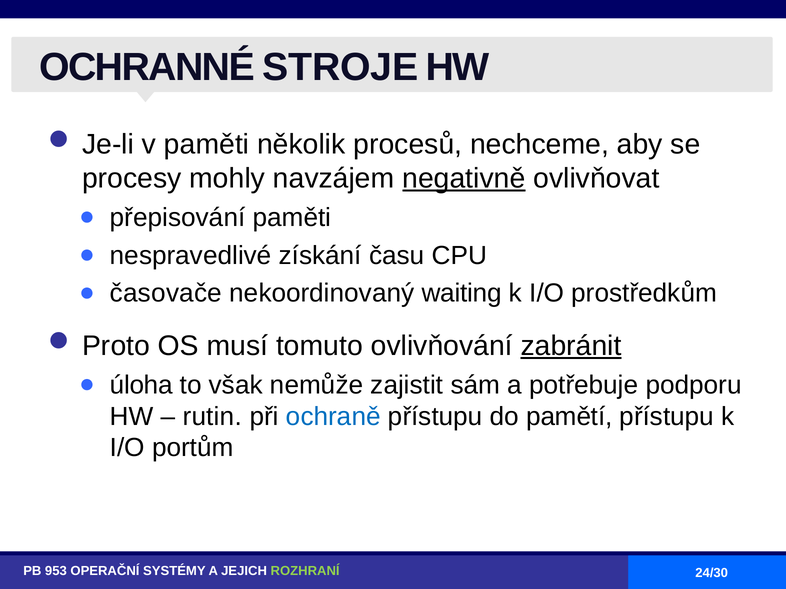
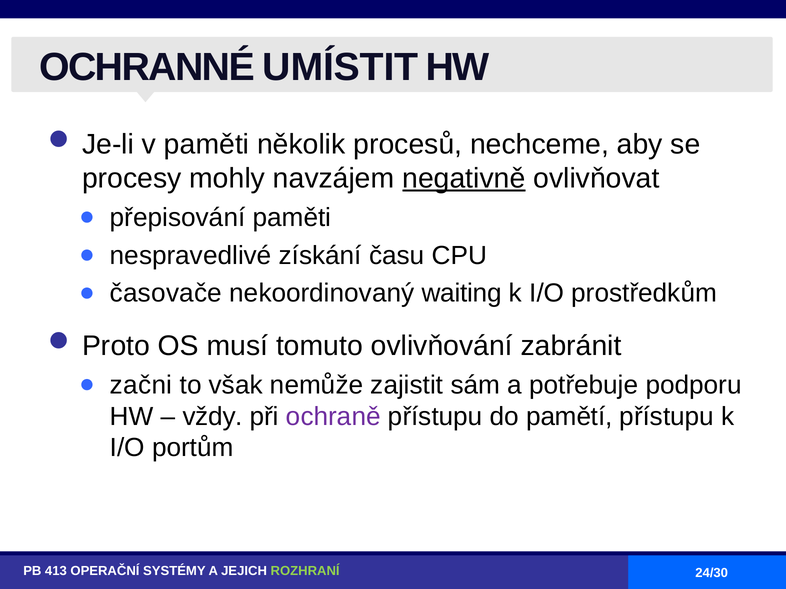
STROJE: STROJE -> UMÍSTIT (340, 67)
zabránit underline: present -> none (571, 346)
úloha: úloha -> začni (141, 385)
rutin: rutin -> vždy (213, 417)
ochraně colour: blue -> purple (333, 417)
953: 953 -> 413 (56, 571)
